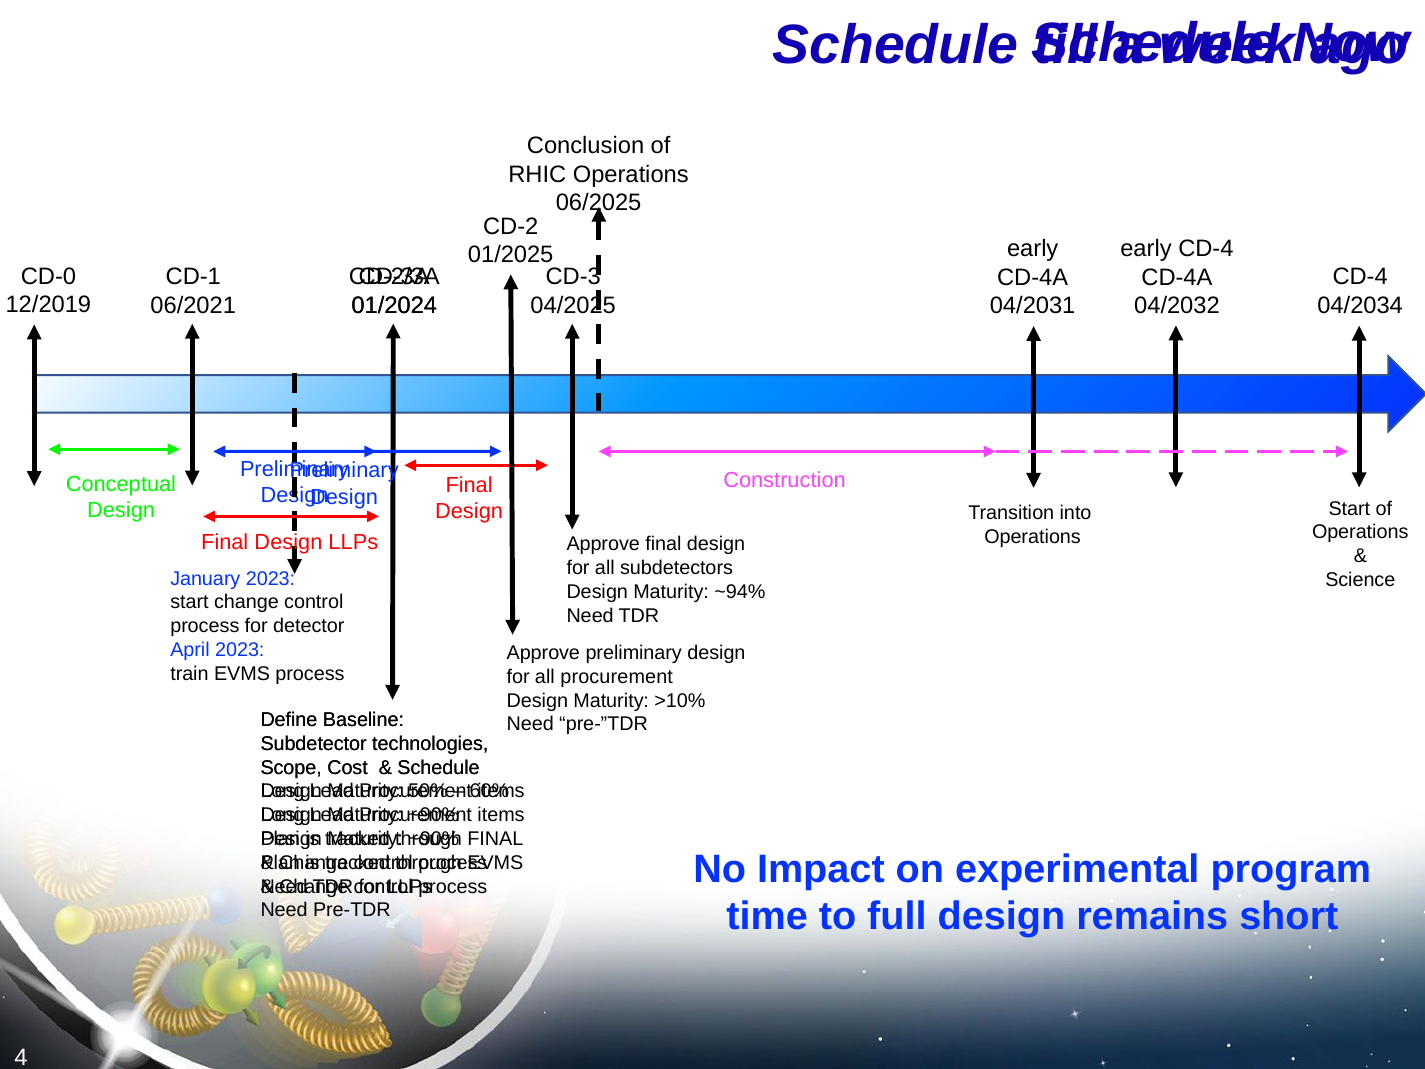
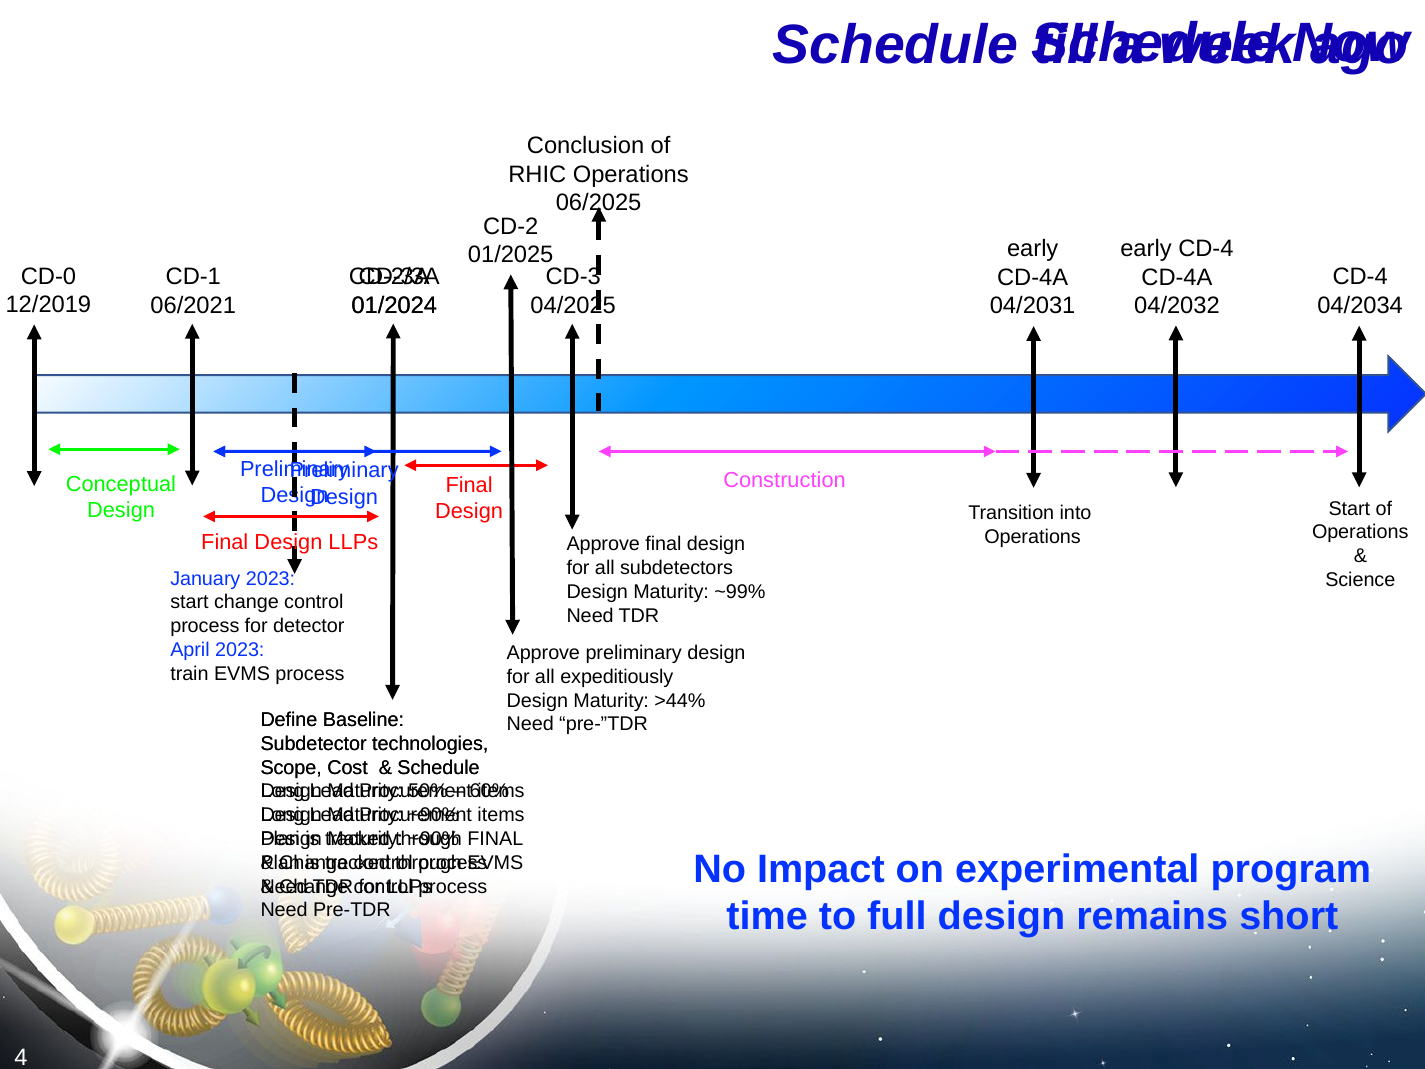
~94%: ~94% -> ~99% (740, 592)
all procurement: procurement -> expeditiously (617, 677)
>10%: >10% -> >44% (680, 700)
